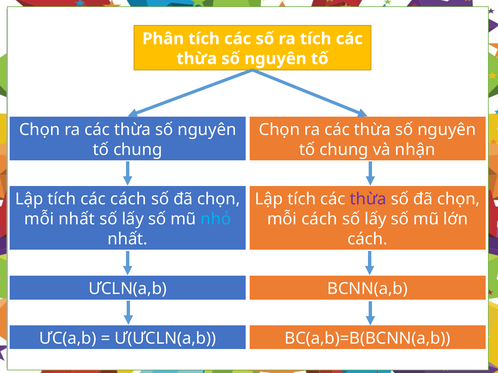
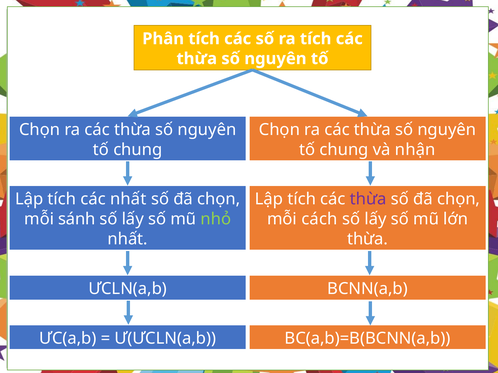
các cách: cách -> nhất (128, 199)
mỗi nhất: nhất -> sánh (77, 219)
nhỏ colour: light blue -> light green (216, 219)
cách: cách -> thừa (368, 239)
